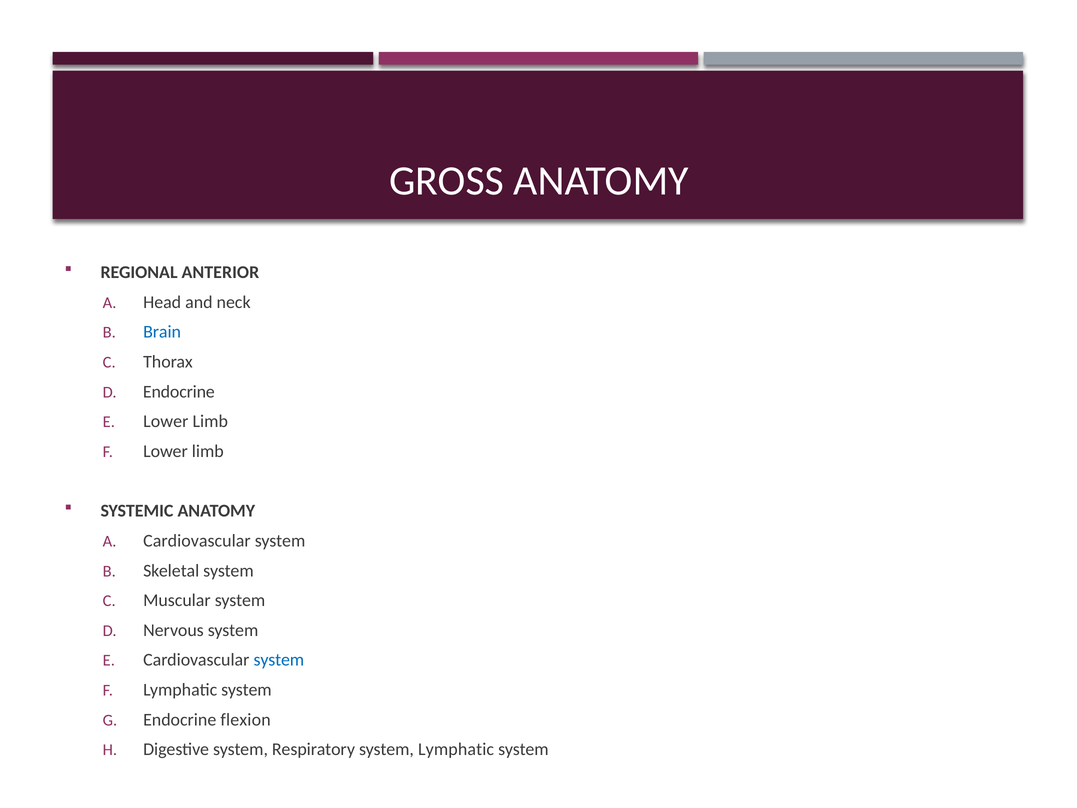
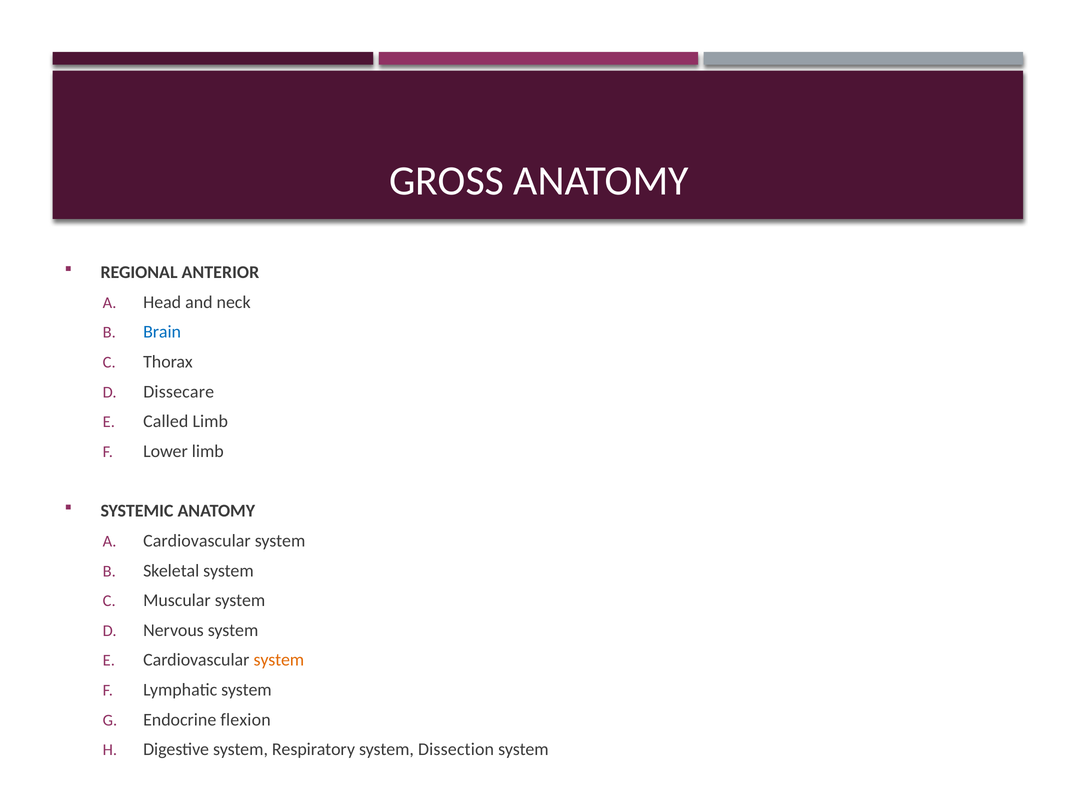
Endocrine: Endocrine -> Dissecare (179, 392)
Lower: Lower -> Called (166, 421)
system colour: blue -> orange (279, 660)
system Lymphatic: Lymphatic -> Dissection (456, 749)
